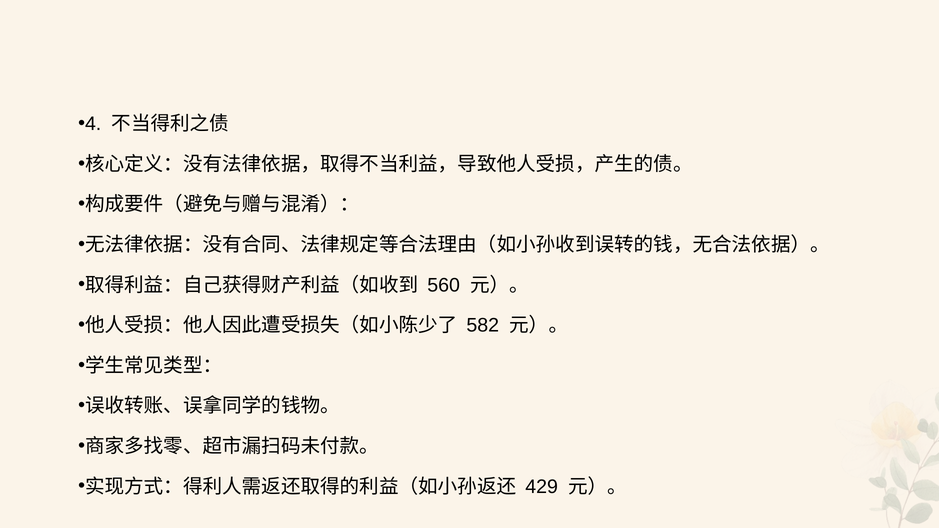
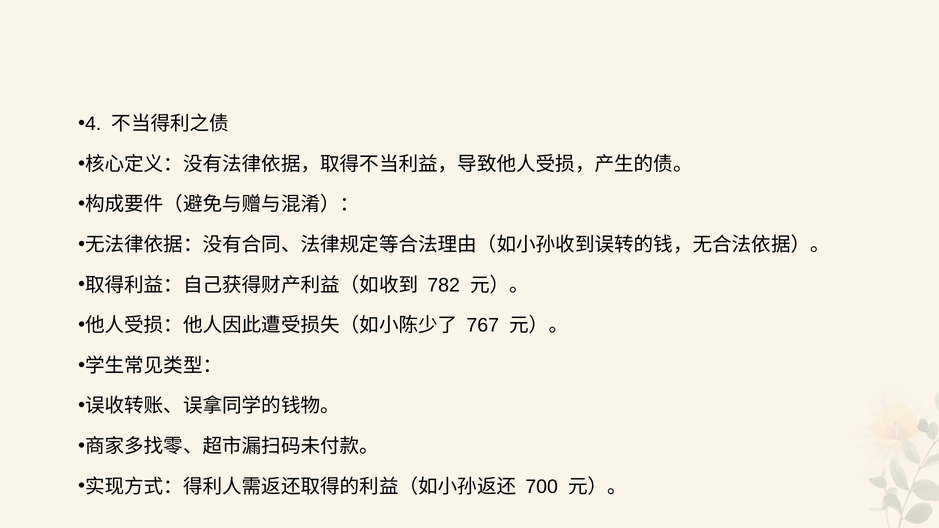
560: 560 -> 782 (444, 285)
582: 582 -> 767 (483, 326)
429: 429 -> 700 (542, 487)
